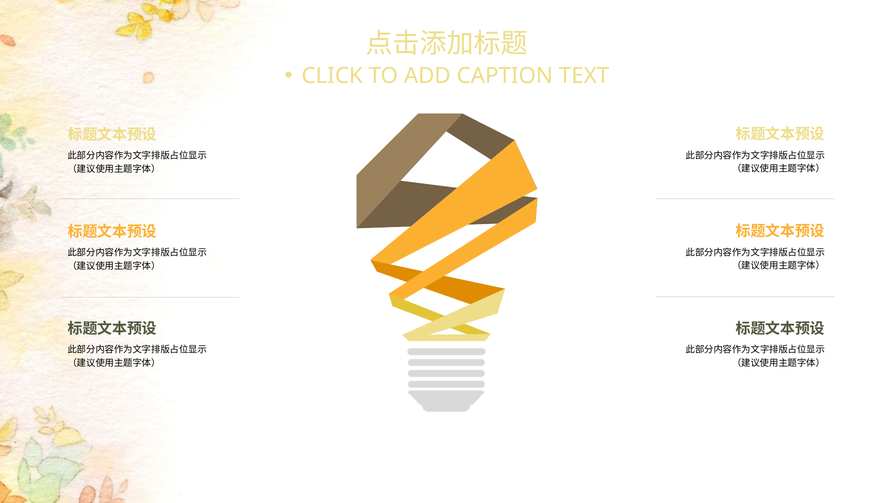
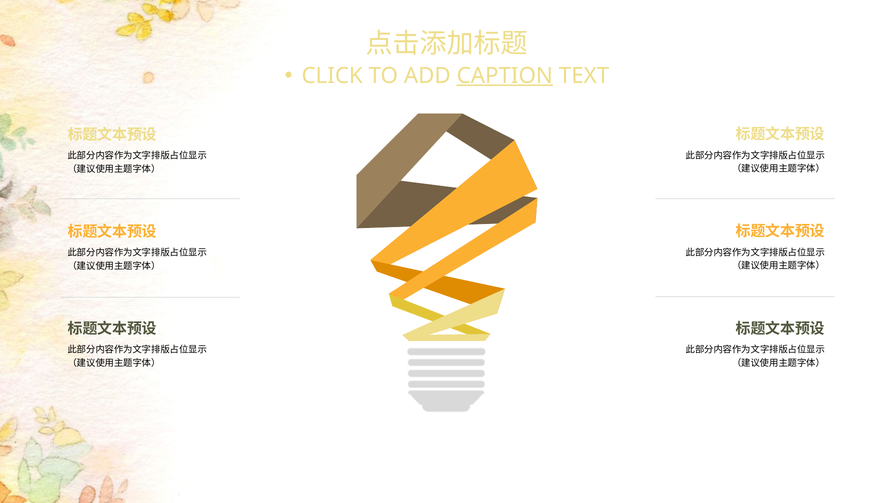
CAPTION underline: none -> present (505, 76)
